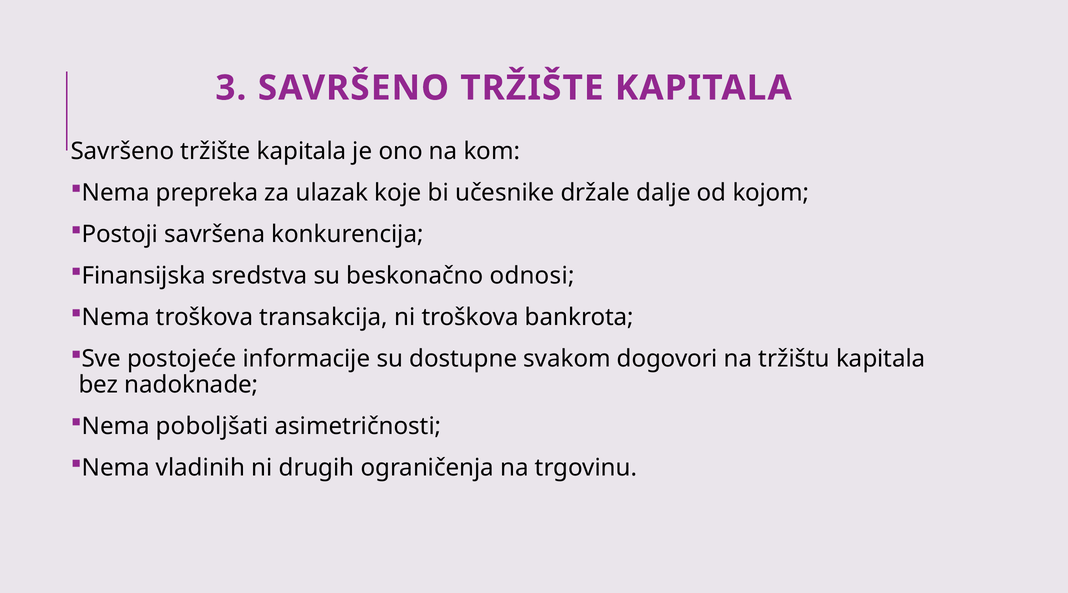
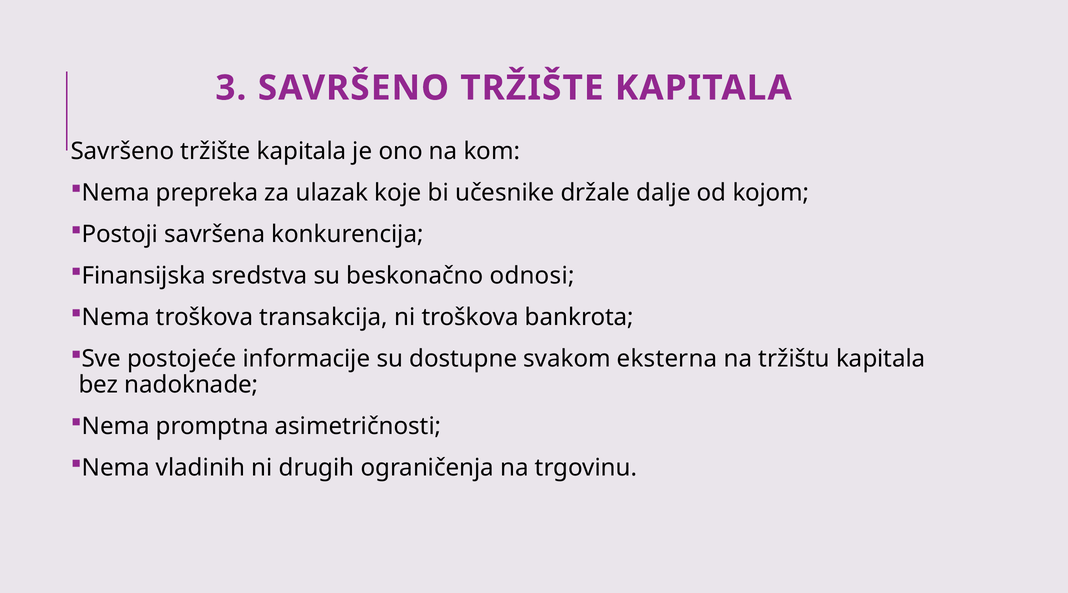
dogovori: dogovori -> eksterna (667, 359)
poboljšati: poboljšati -> promptna (212, 427)
